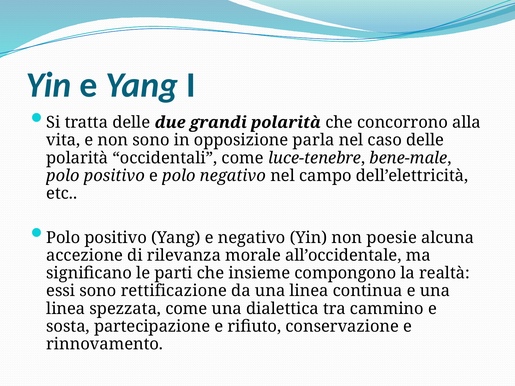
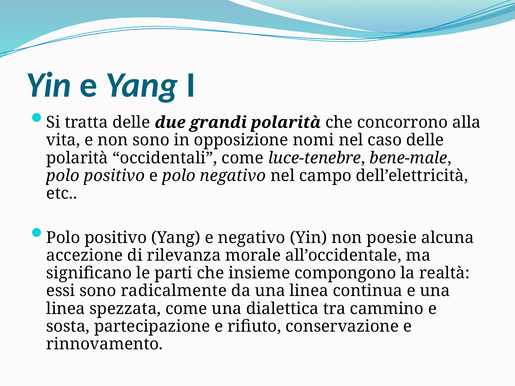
parla: parla -> nomi (314, 140)
rettificazione: rettificazione -> radicalmente (174, 291)
